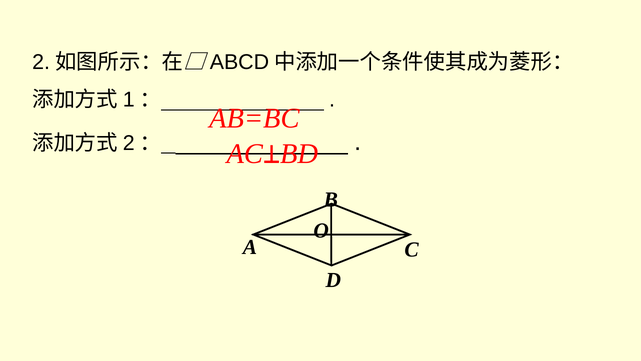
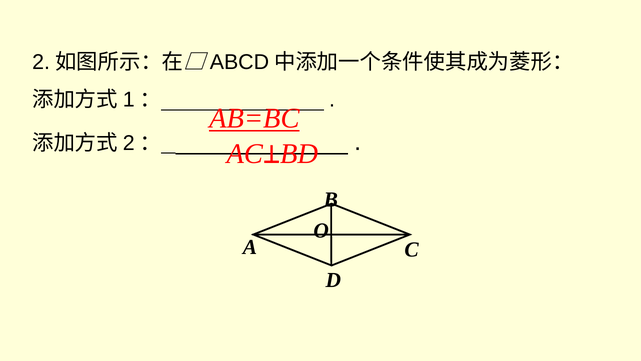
AB=BC underline: none -> present (254, 118)
